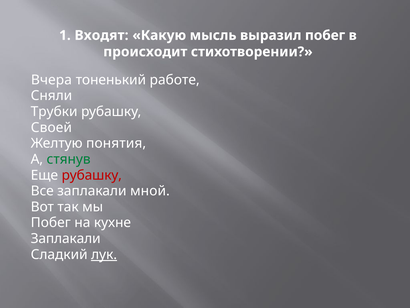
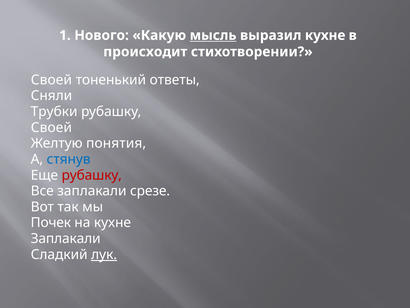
Входят: Входят -> Нового (102, 35)
мысль underline: none -> present (213, 35)
выразил побег: побег -> кухне (325, 35)
Вчера: Вчера -> Своей (51, 80)
работе: работе -> ответы (175, 80)
стянув colour: green -> blue (69, 159)
мной: мной -> срезе (150, 191)
Побег: Побег -> Почек (51, 222)
